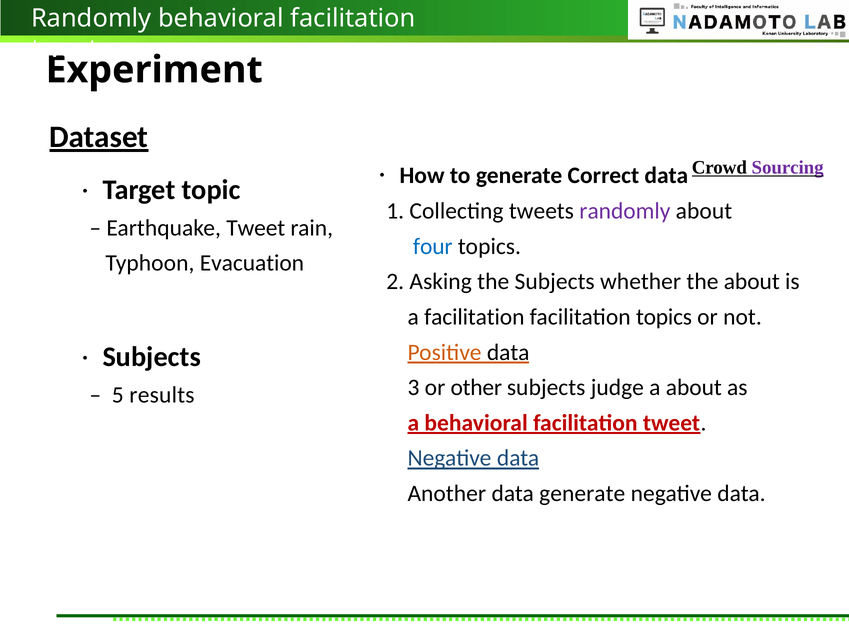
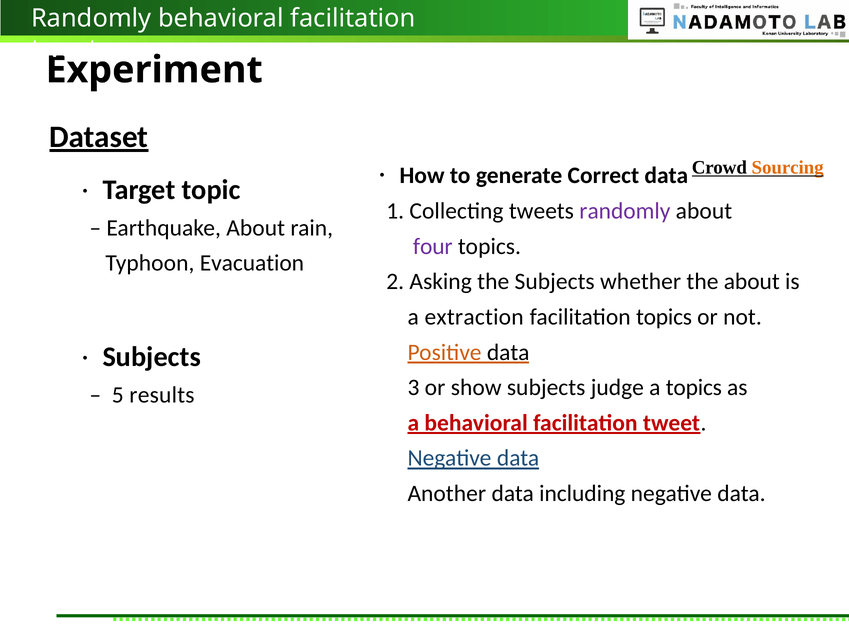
Sourcing colour: purple -> orange (788, 167)
Earthquake Tweet: Tweet -> About (256, 228)
four colour: blue -> purple (433, 246)
a facilitation: facilitation -> extraction (474, 317)
other: other -> show (476, 387)
a about: about -> topics (694, 387)
data generate: generate -> including (582, 493)
